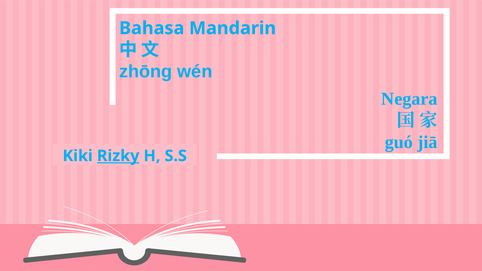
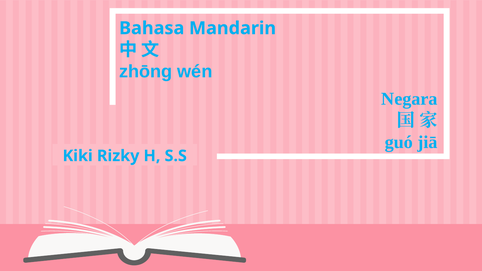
Rizky underline: present -> none (118, 156)
